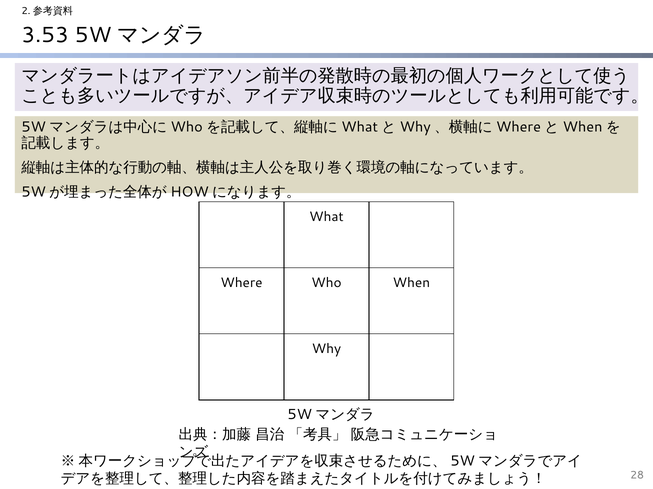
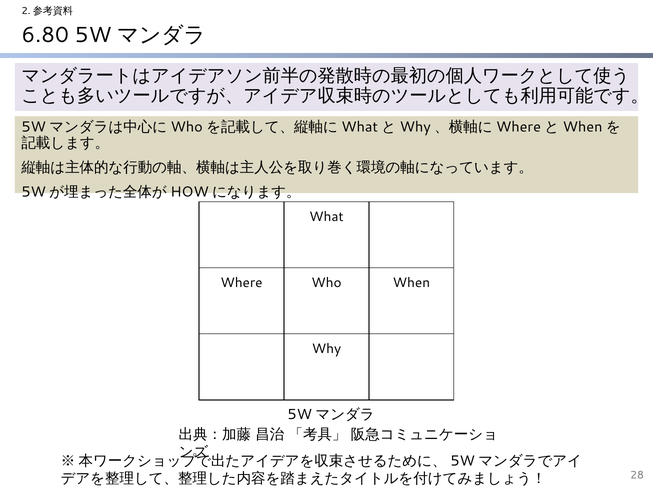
3.53: 3.53 -> 6.80 (45, 35)
